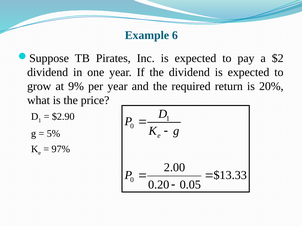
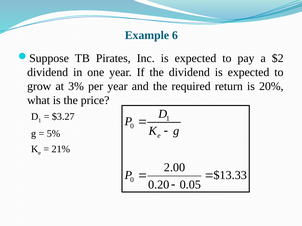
9%: 9% -> 3% (76, 86)
$2.90: $2.90 -> $3.27 (63, 117)
97%: 97% -> 21% (61, 149)
